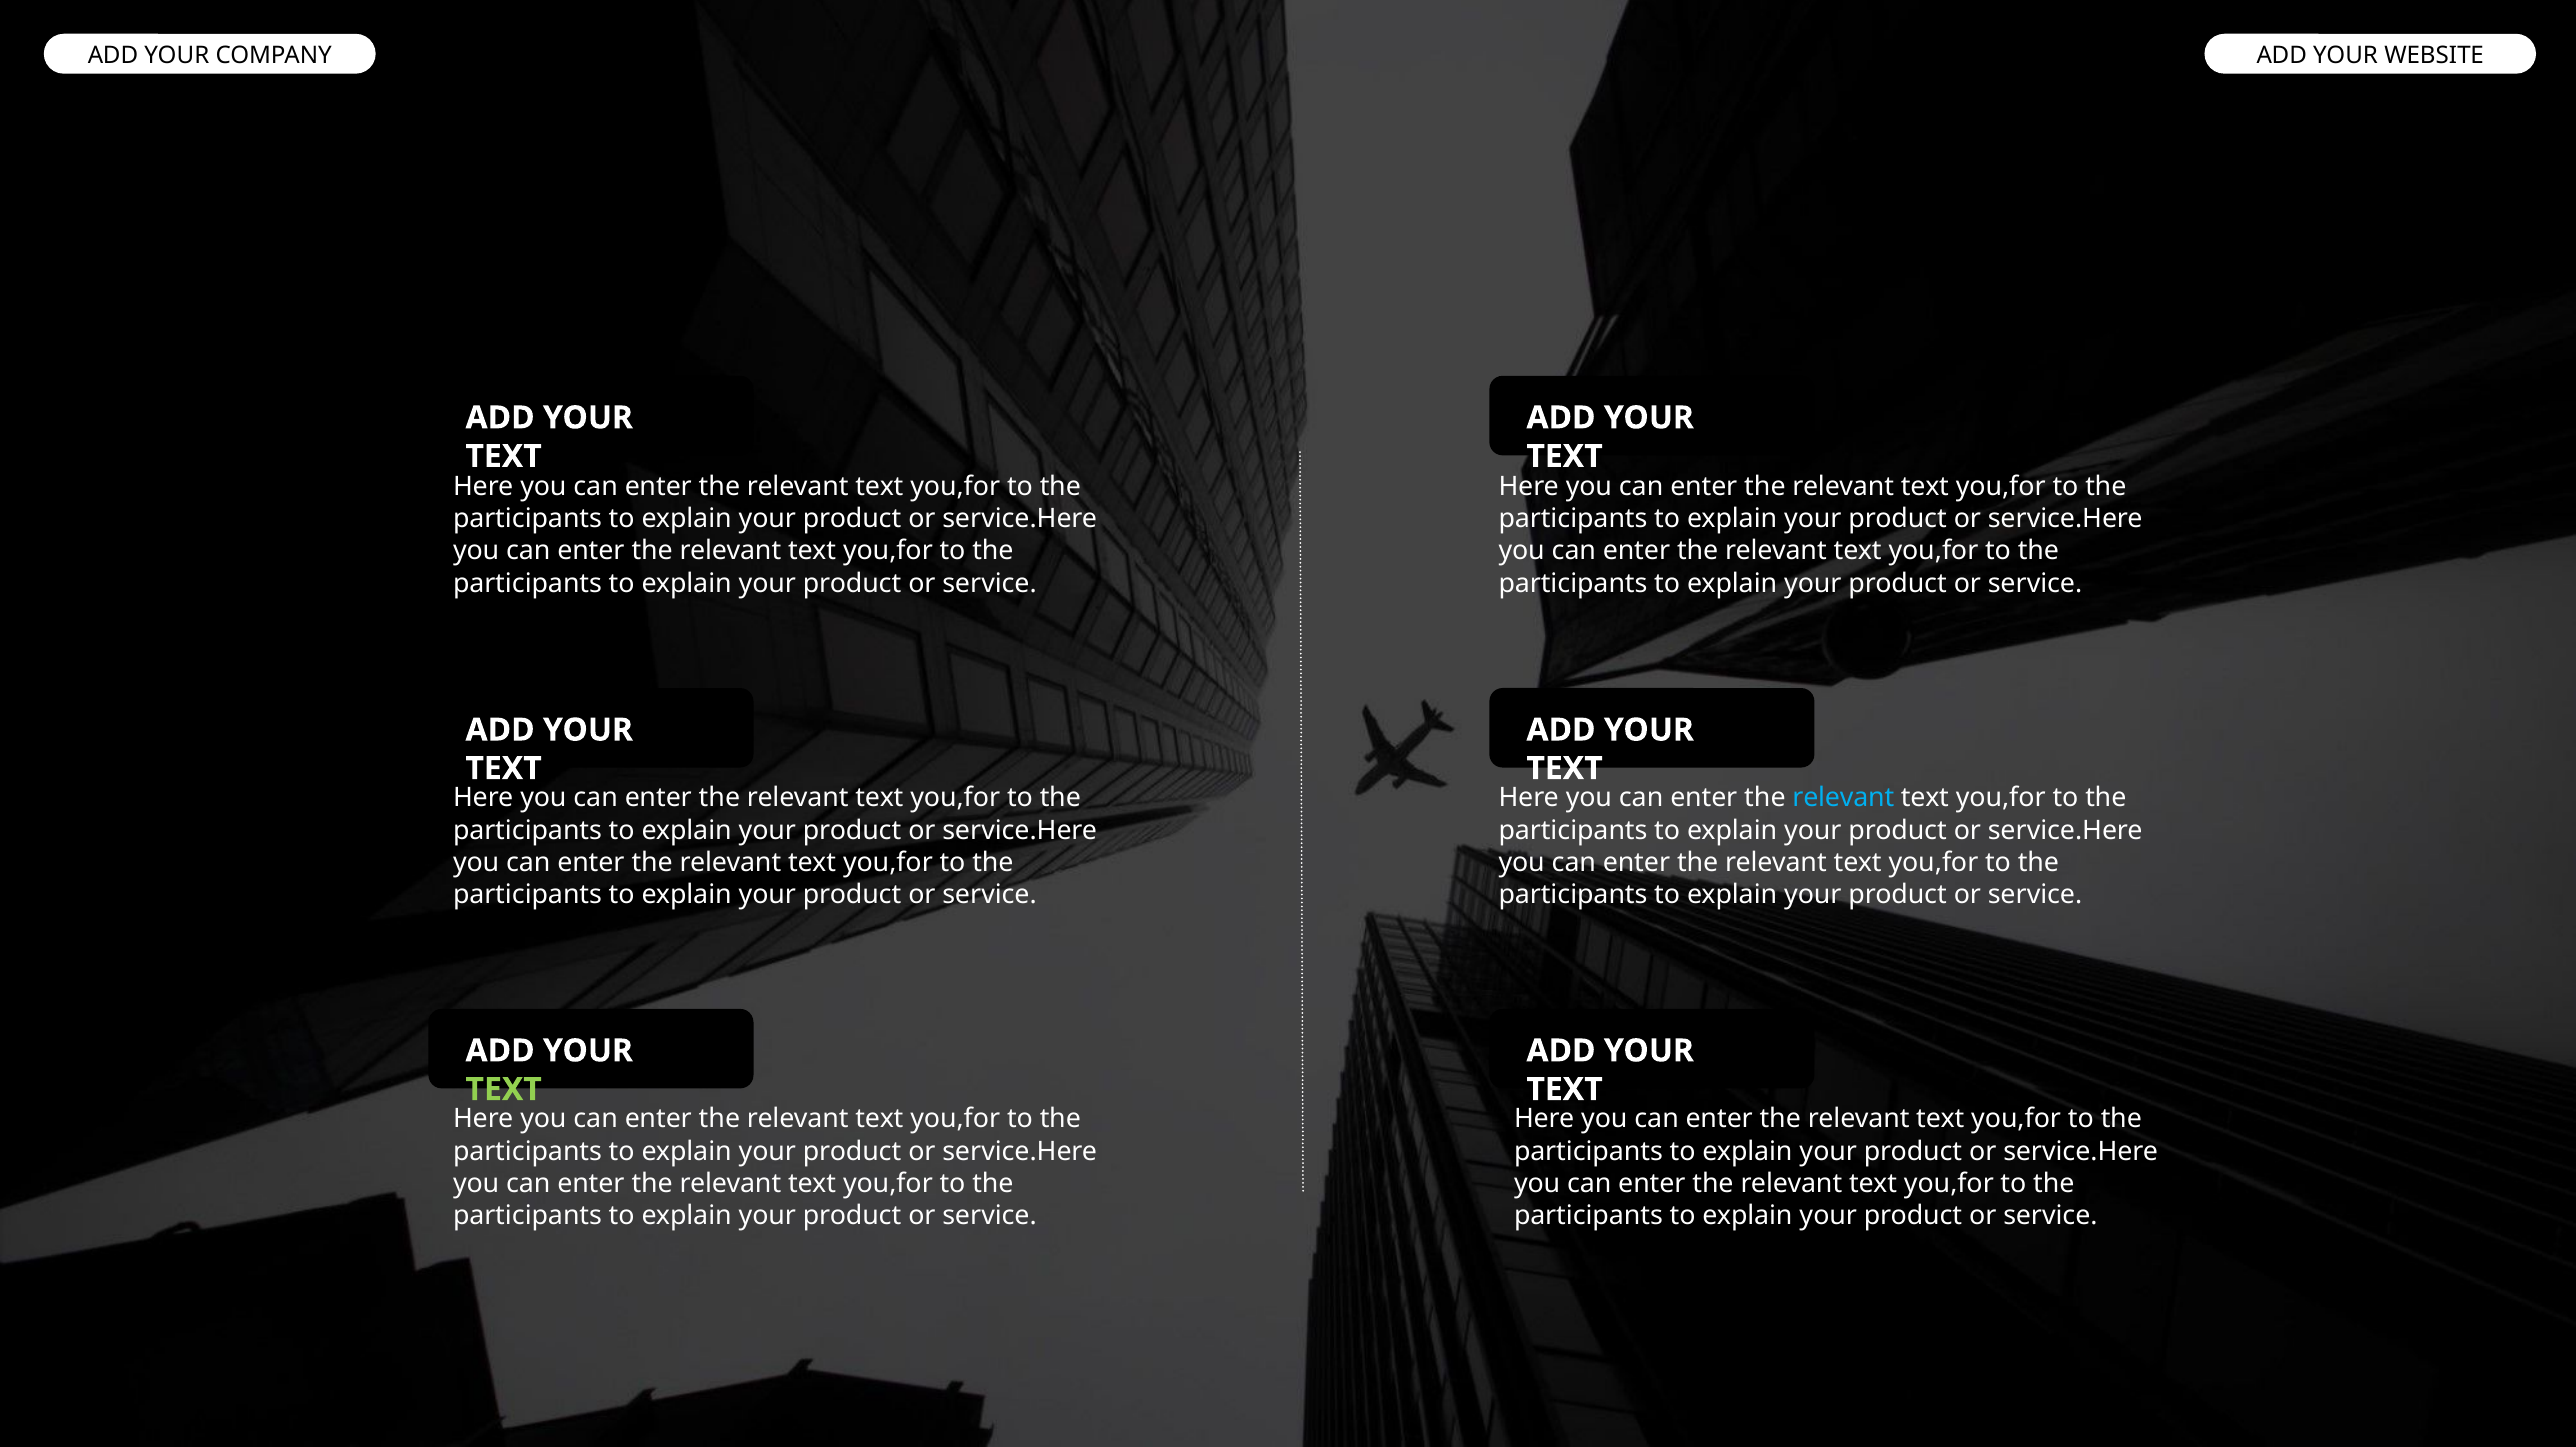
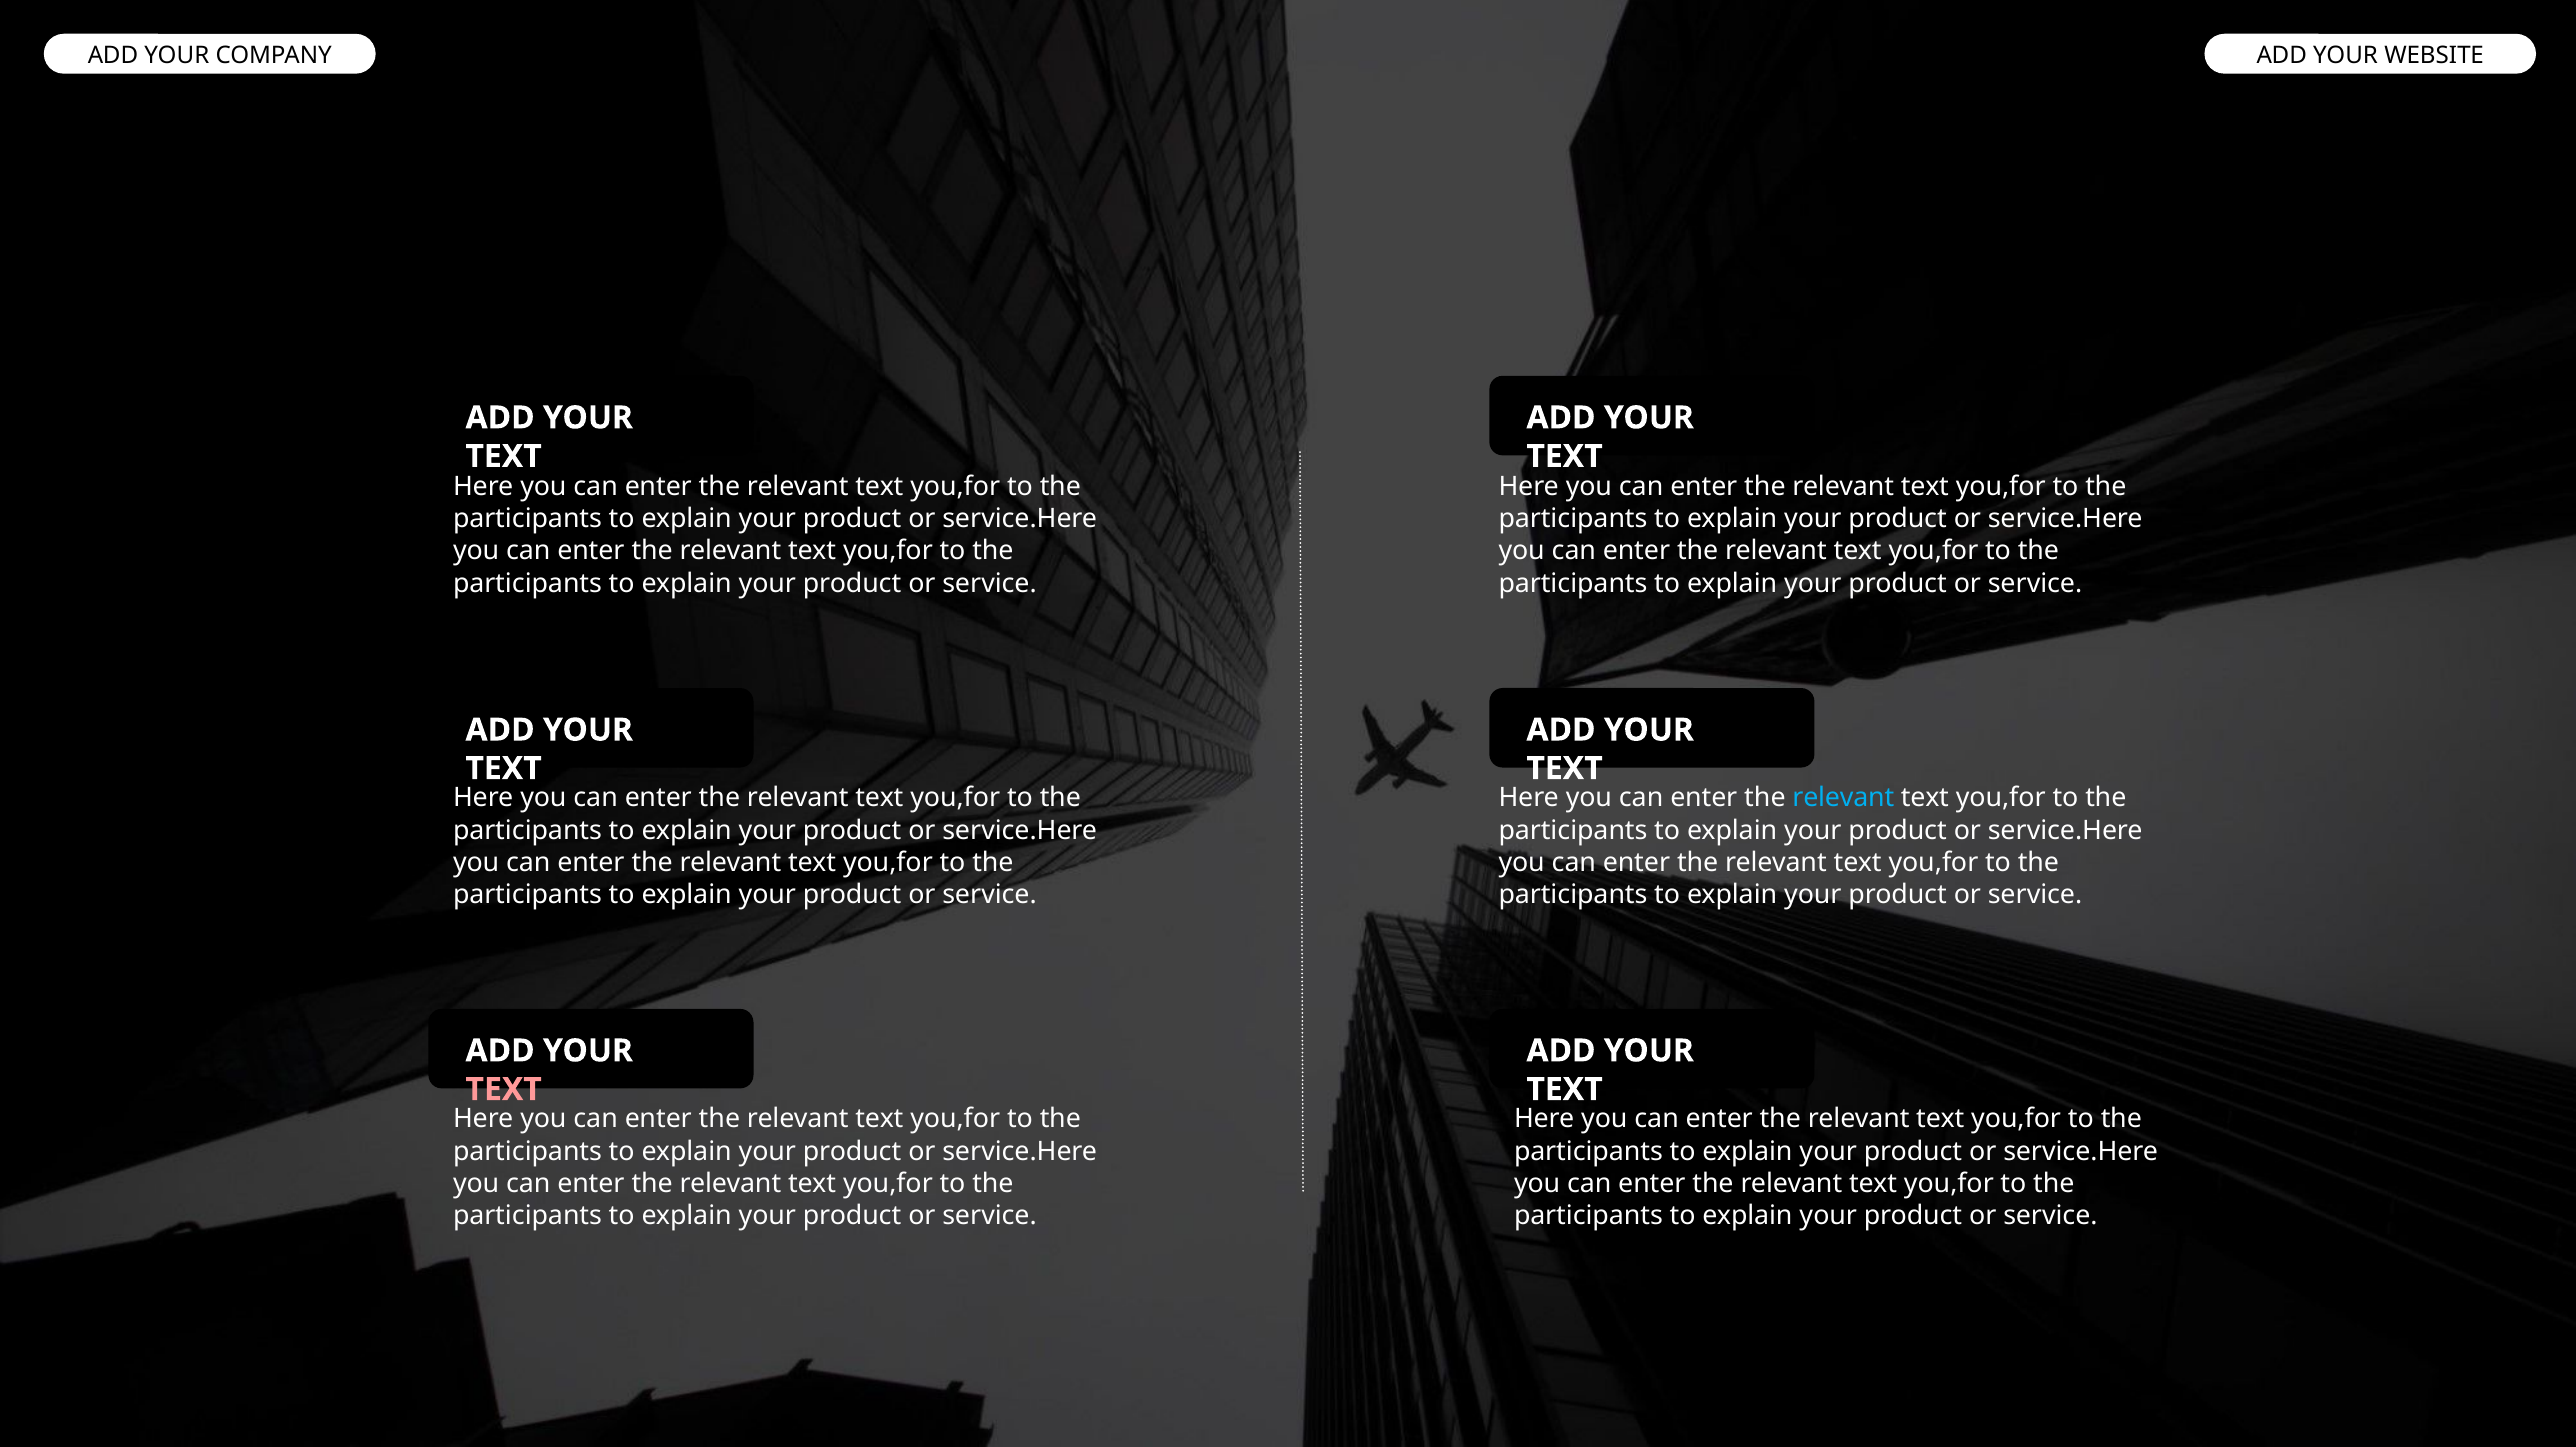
TEXT colour: light green -> pink (504, 1089)
